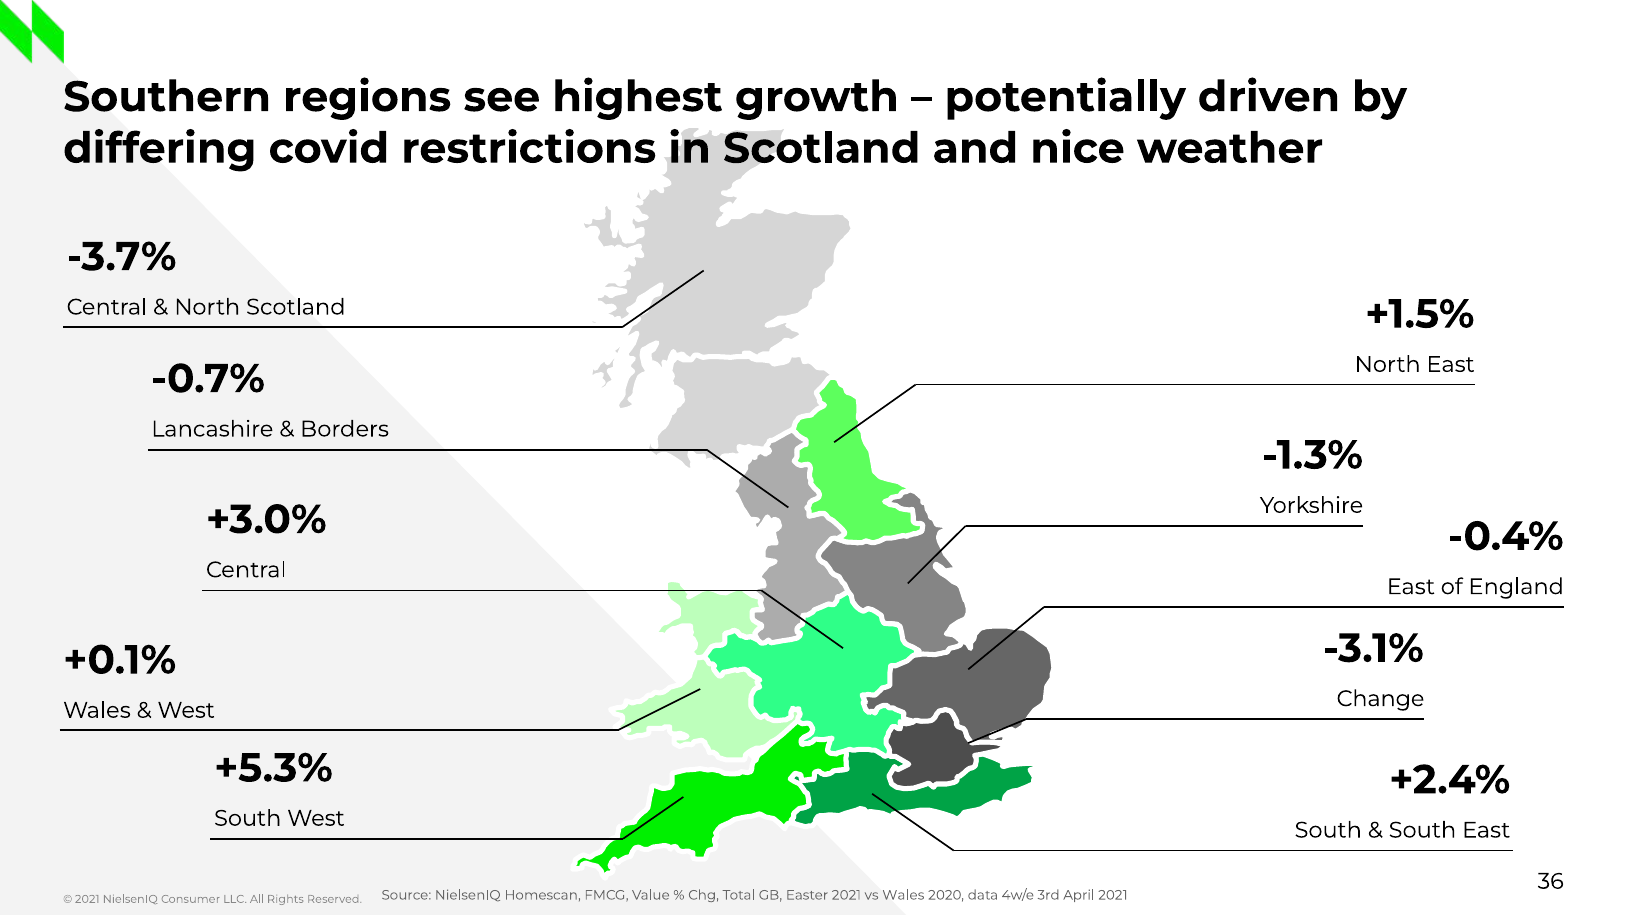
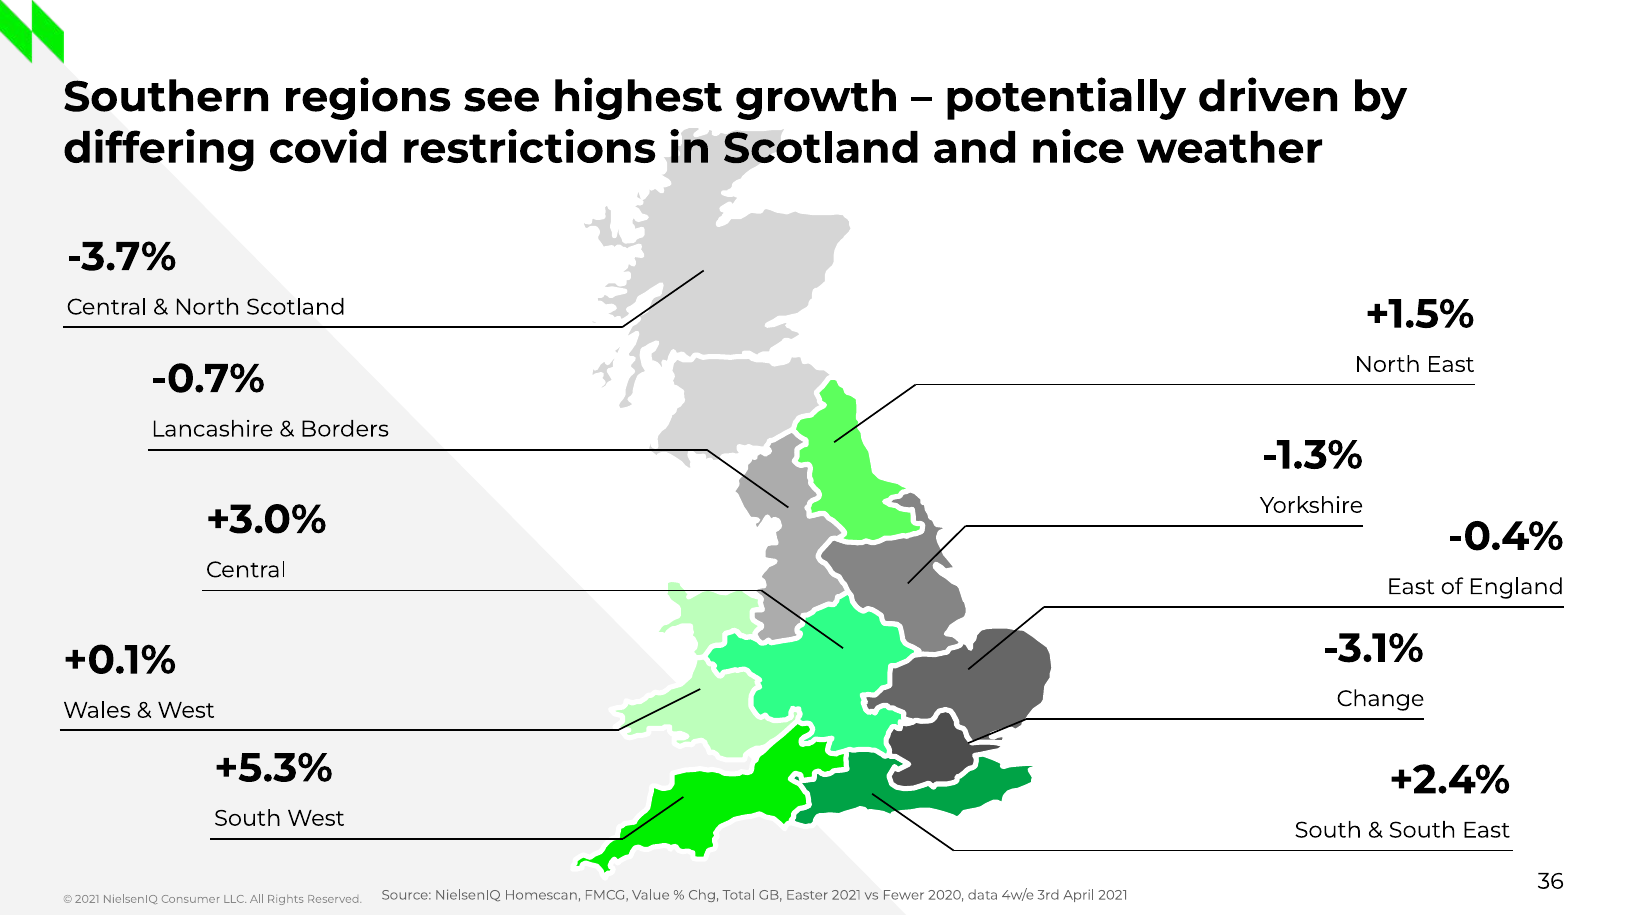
vs Wales: Wales -> Fewer (903, 895)
